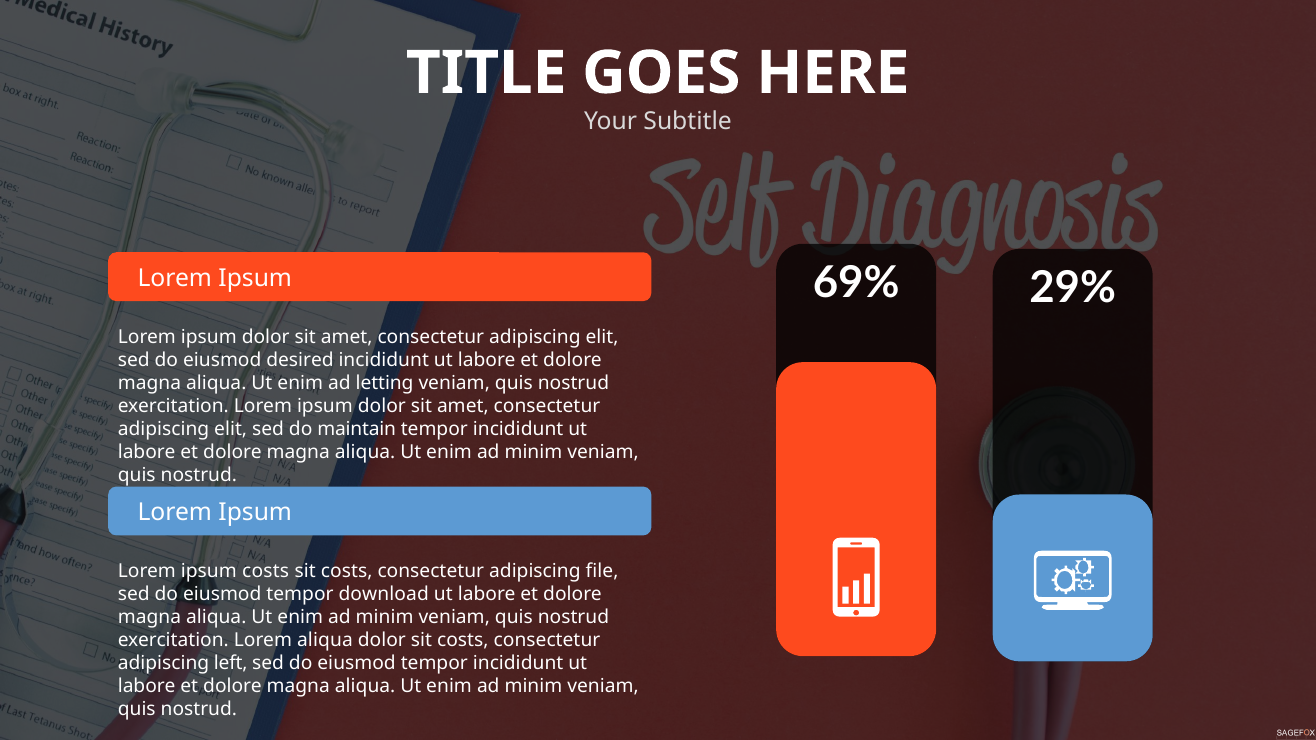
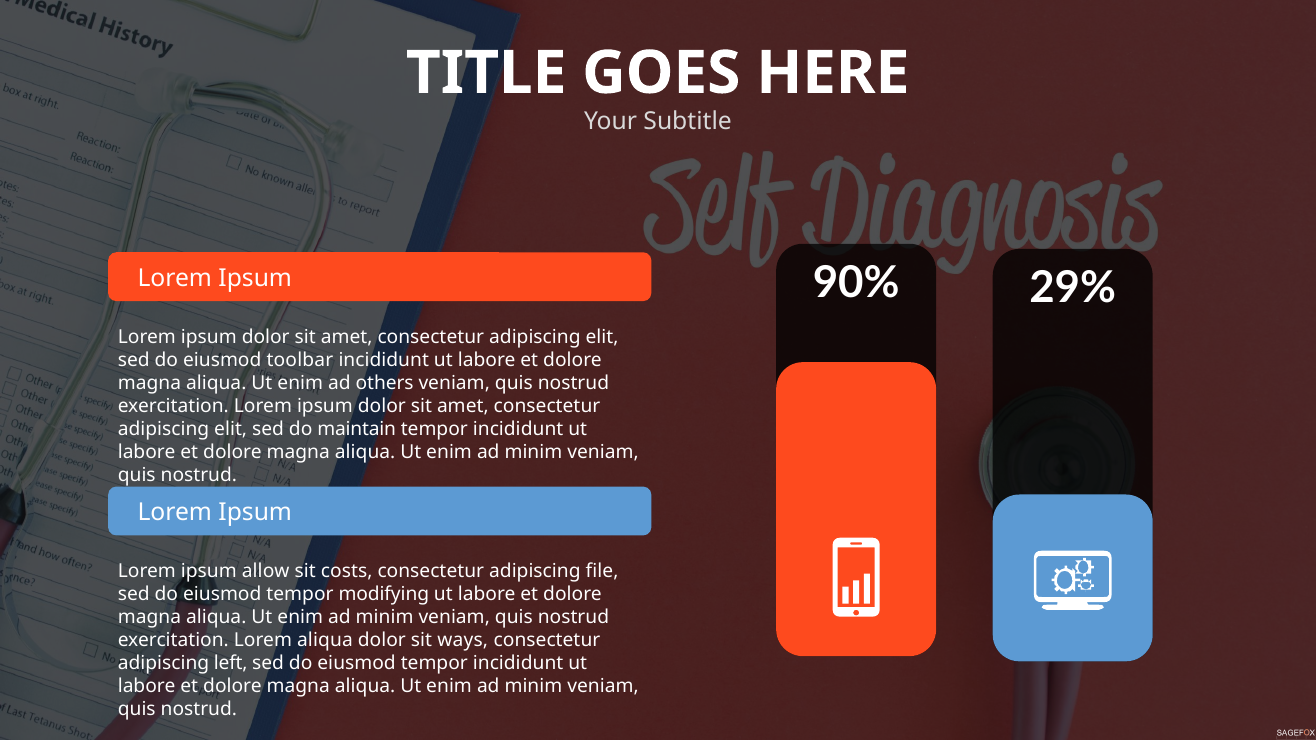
69%: 69% -> 90% (856, 283)
desired: desired -> toolbar (300, 360)
letting: letting -> others (385, 383)
ipsum costs: costs -> allow (266, 571)
download: download -> modifying (384, 594)
dolor sit costs: costs -> ways (463, 641)
